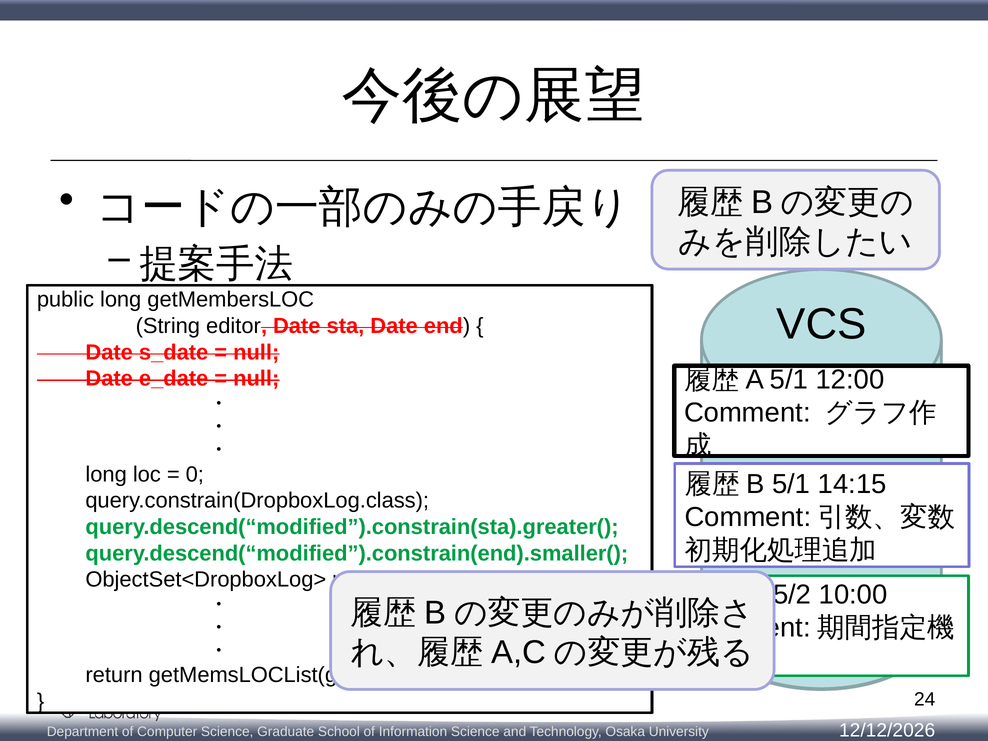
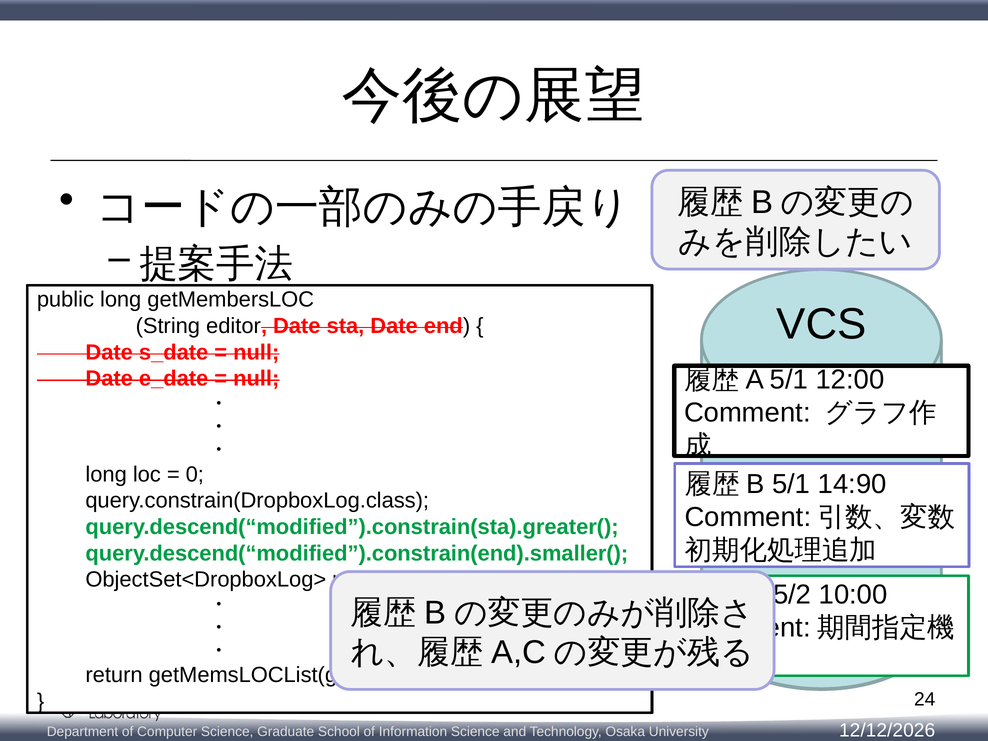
14:15: 14:15 -> 14:90 (852, 484)
